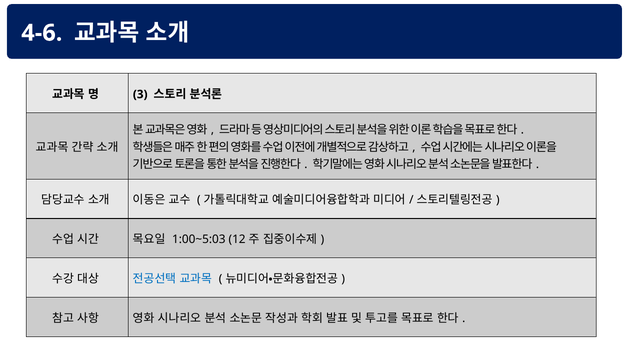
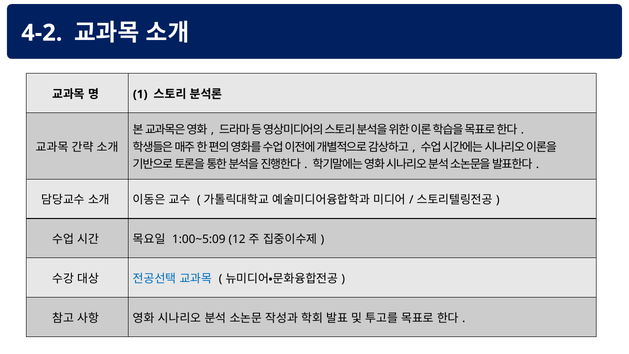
4-6: 4-6 -> 4-2 (42, 33)
3: 3 -> 1 (140, 94)
1:00~5:03: 1:00~5:03 -> 1:00~5:09 (199, 239)
